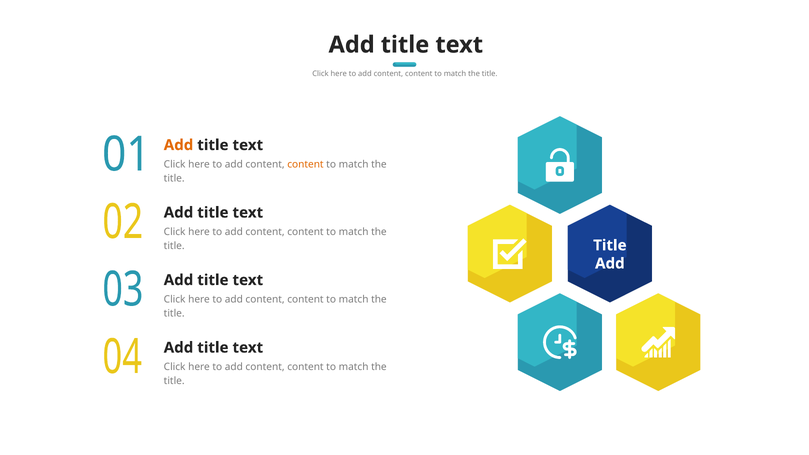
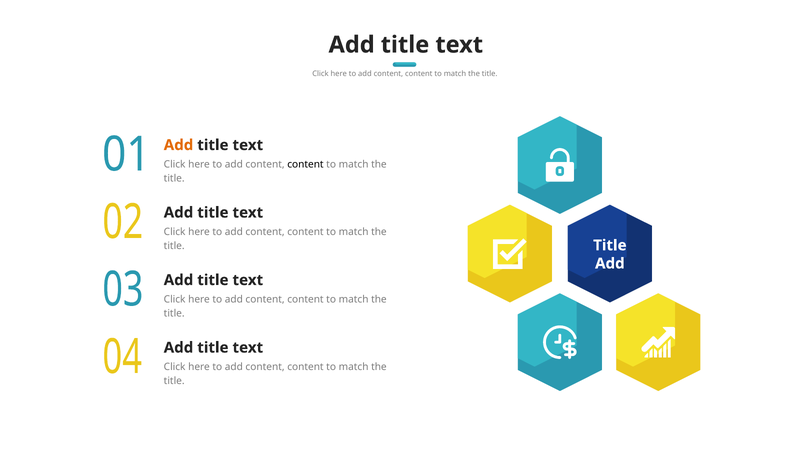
content colour: orange -> black (305, 165)
